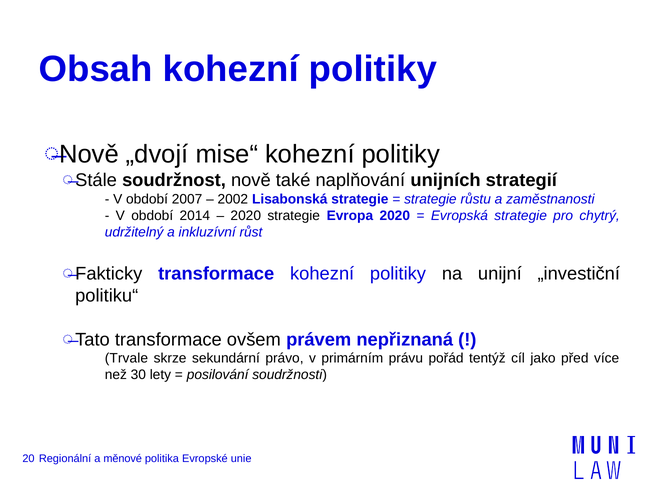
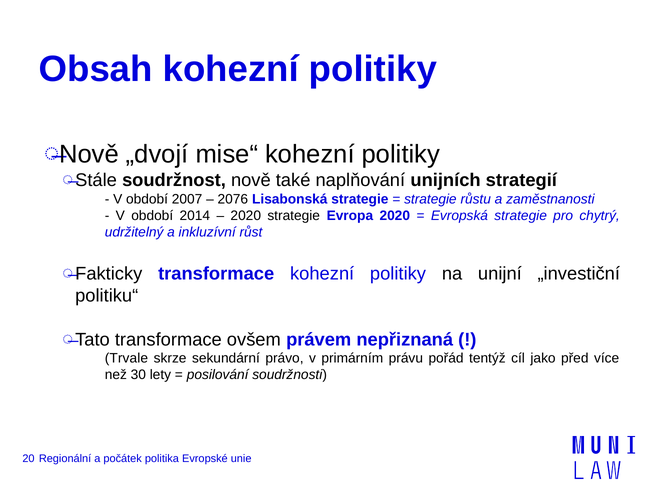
2002: 2002 -> 2076 (233, 199)
měnové: měnové -> počátek (123, 459)
